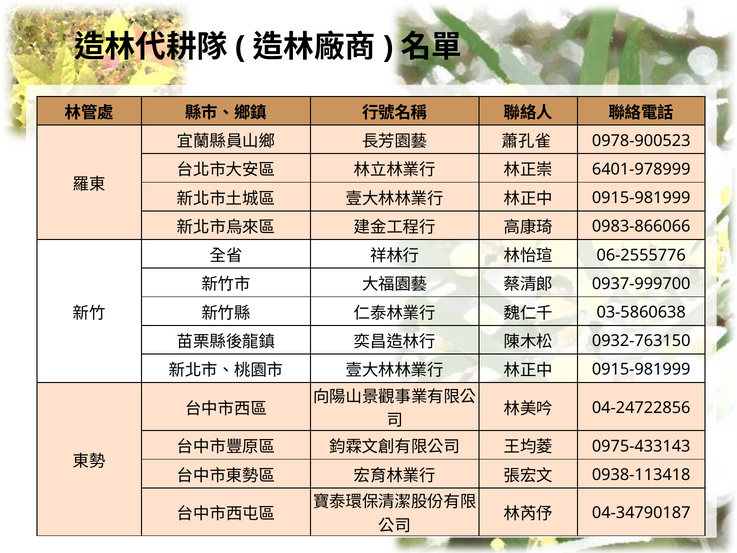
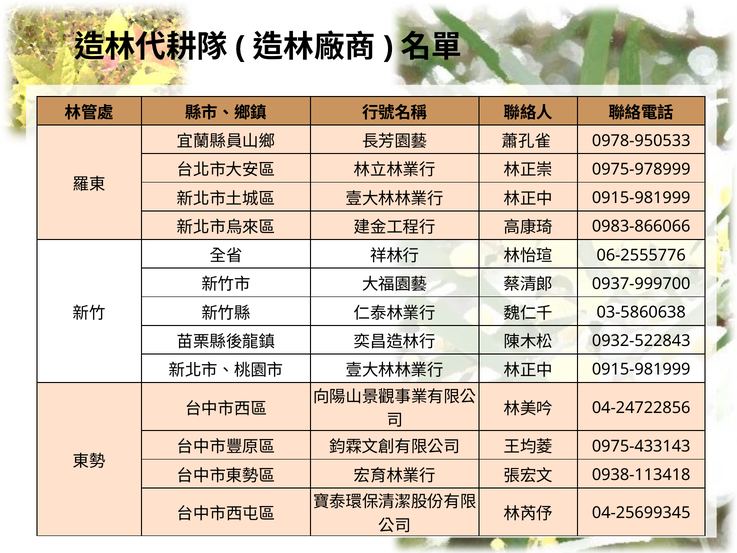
0978-900523: 0978-900523 -> 0978-950533 (641, 141)
6401-978999: 6401-978999 -> 0975-978999 (641, 169)
0932-763150: 0932-763150 -> 0932-522843 (641, 341)
04-34790187: 04-34790187 -> 04-25699345 (641, 513)
